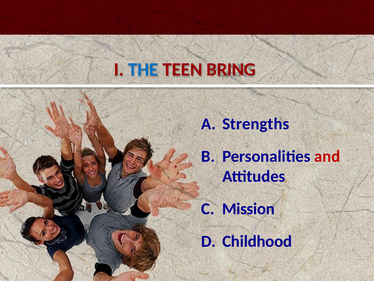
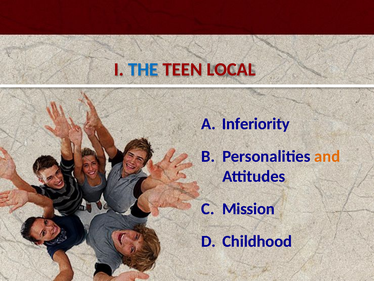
BRING: BRING -> LOCAL (231, 69)
Strengths: Strengths -> Inferiority (256, 124)
and colour: red -> orange (327, 156)
